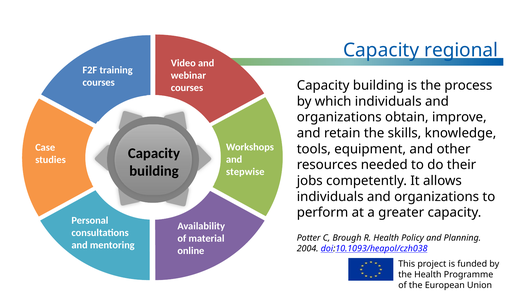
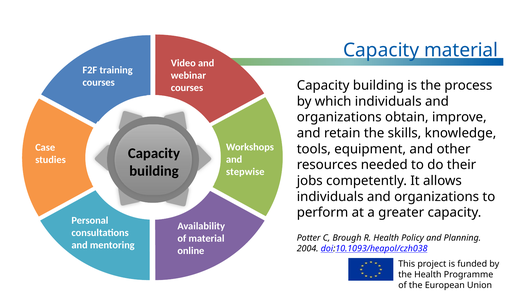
Capacity regional: regional -> material (461, 50)
